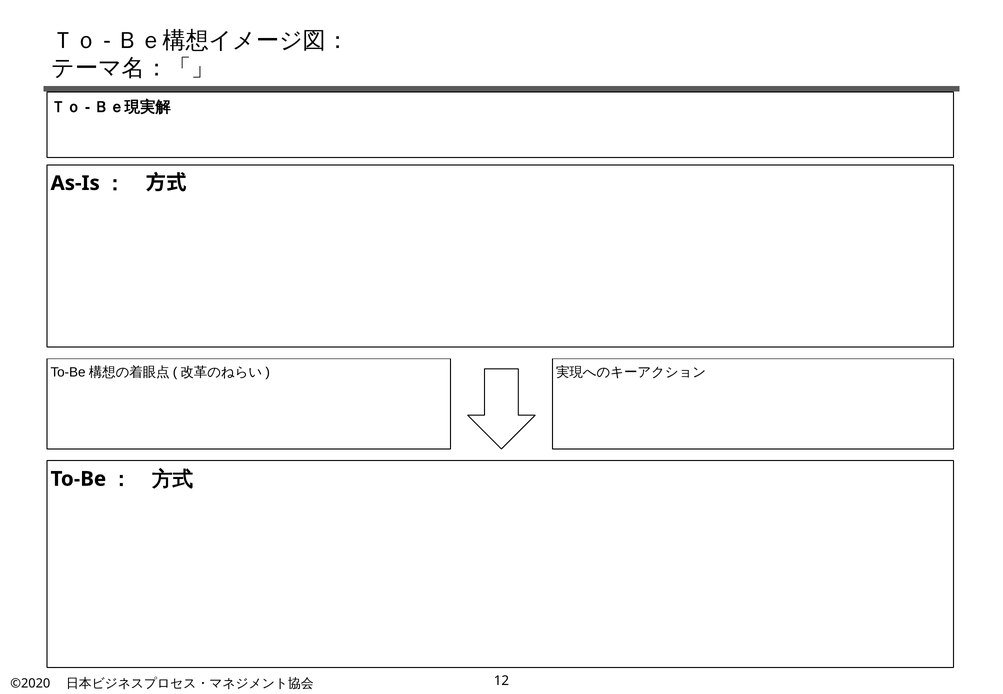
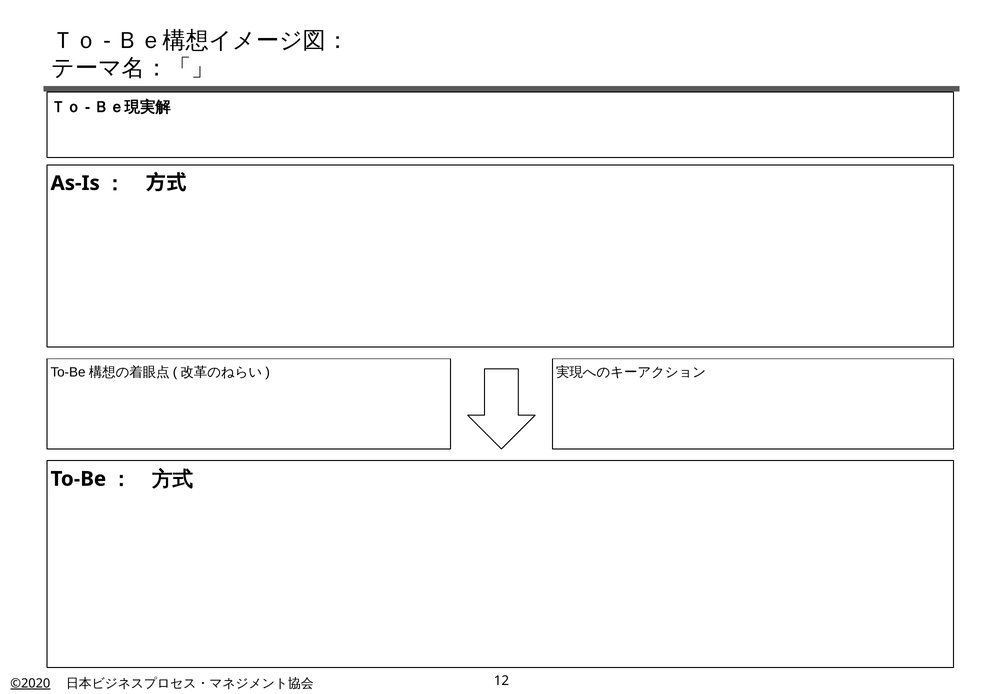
©2020 underline: none -> present (30, 684)
